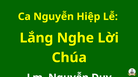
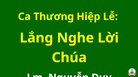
Ca Nguyễn: Nguyễn -> Thương (54, 17)
